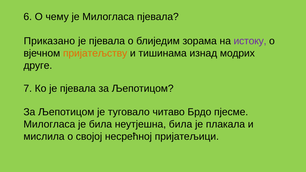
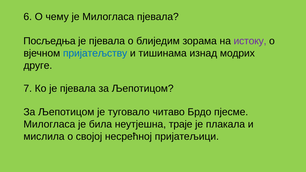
Приказано: Приказано -> Посљедња (49, 41)
пријатељству colour: orange -> blue (95, 53)
неутјешна била: била -> траје (181, 124)
